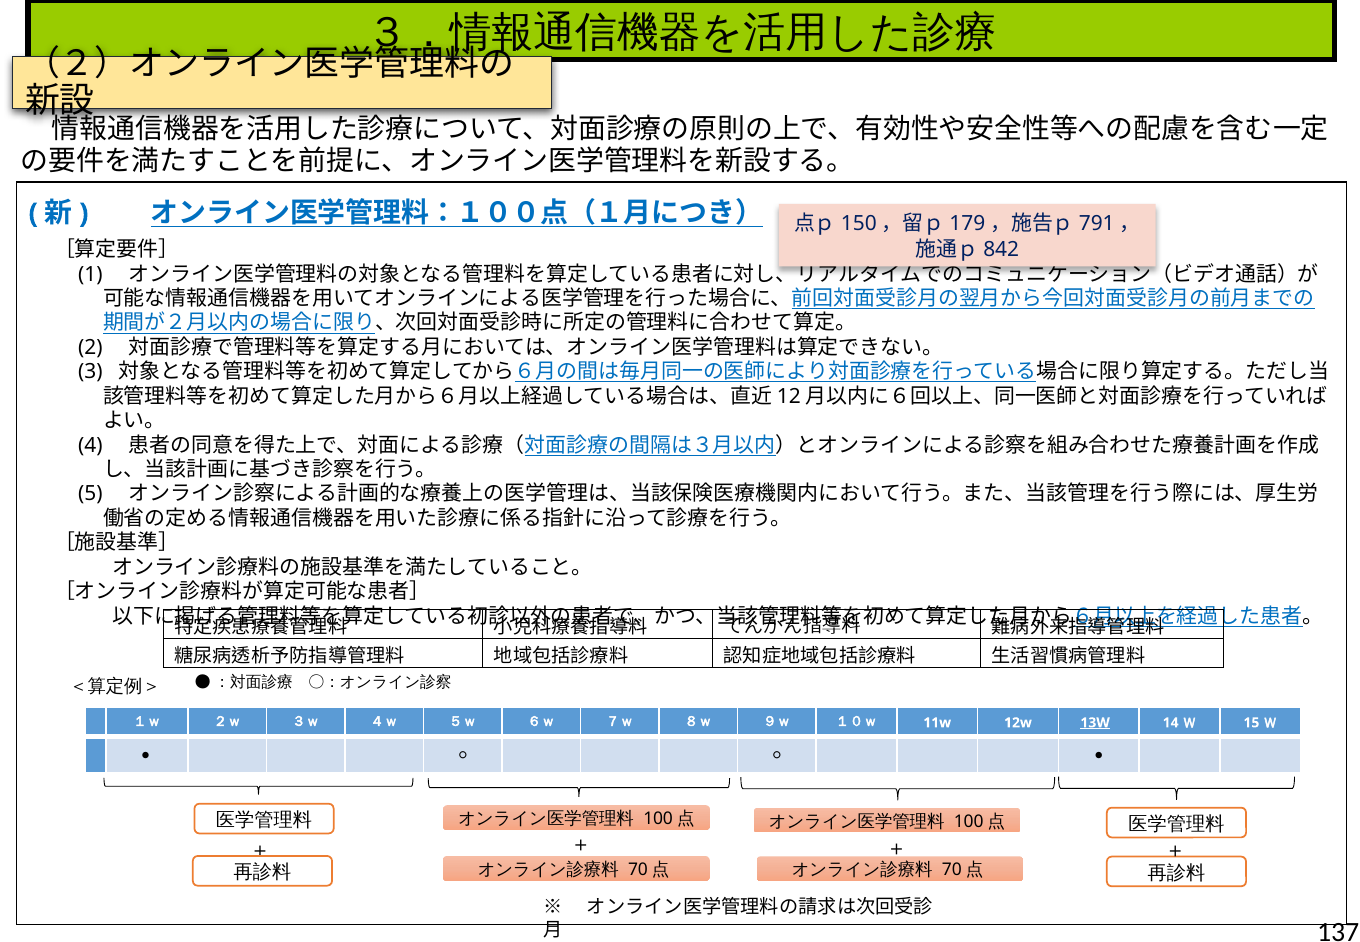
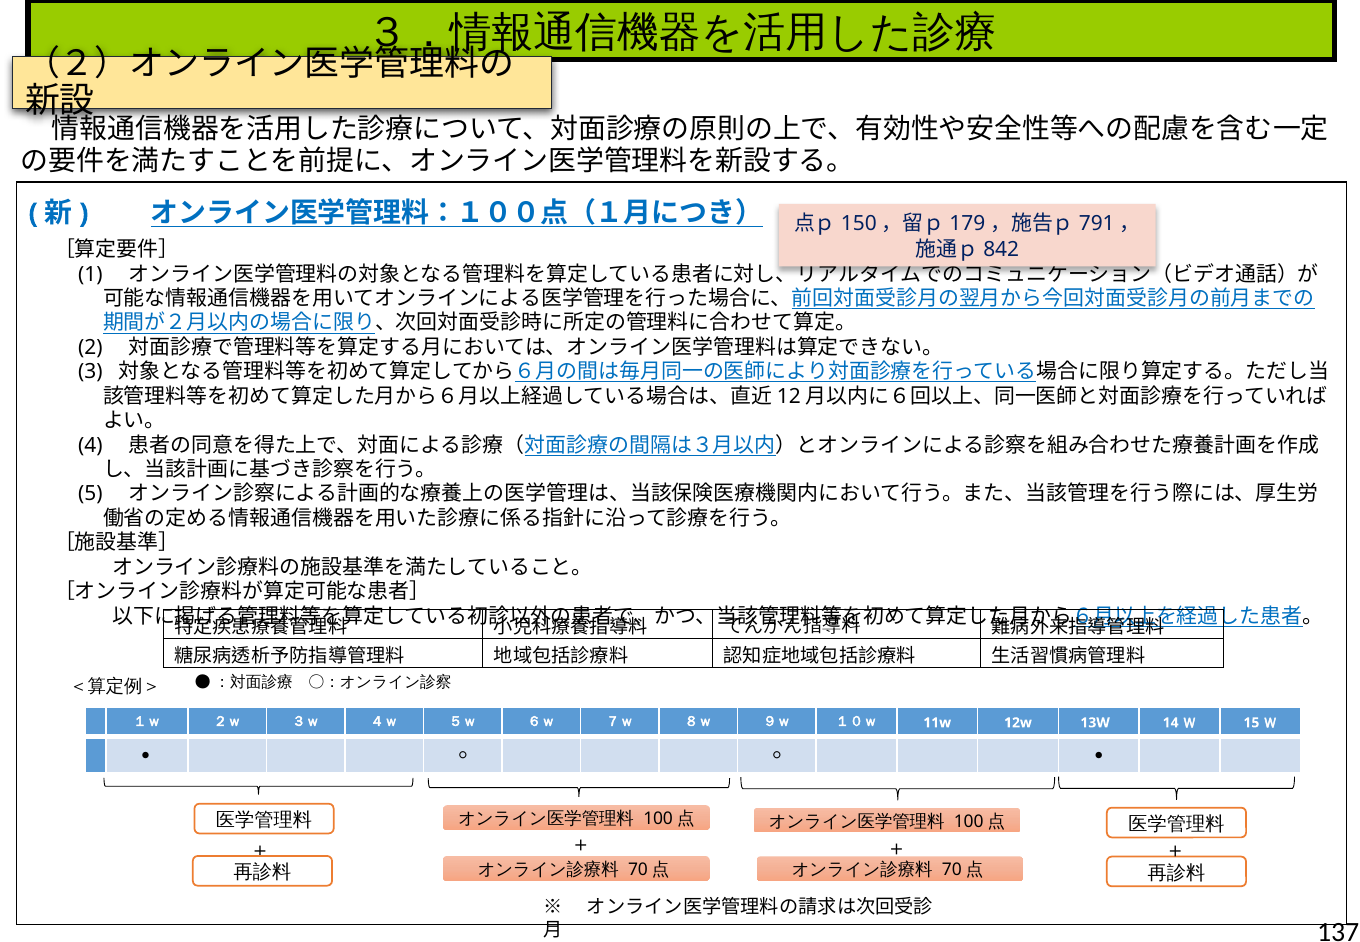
13W underline: present -> none (1095, 722)
